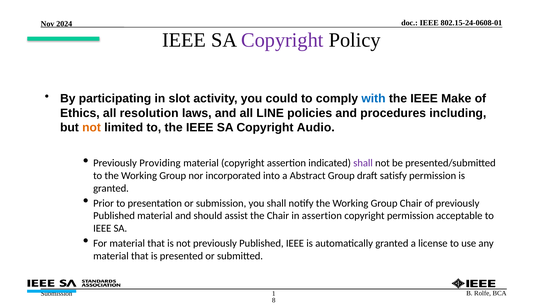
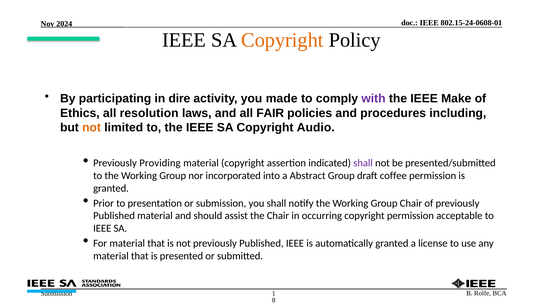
Copyright colour: purple -> orange (282, 40)
slot: slot -> dire (179, 98)
could: could -> made (282, 98)
with colour: blue -> purple (373, 98)
LINE: LINE -> FAIR (270, 113)
satisfy: satisfy -> coffee (393, 175)
in assertion: assertion -> occurring (322, 215)
